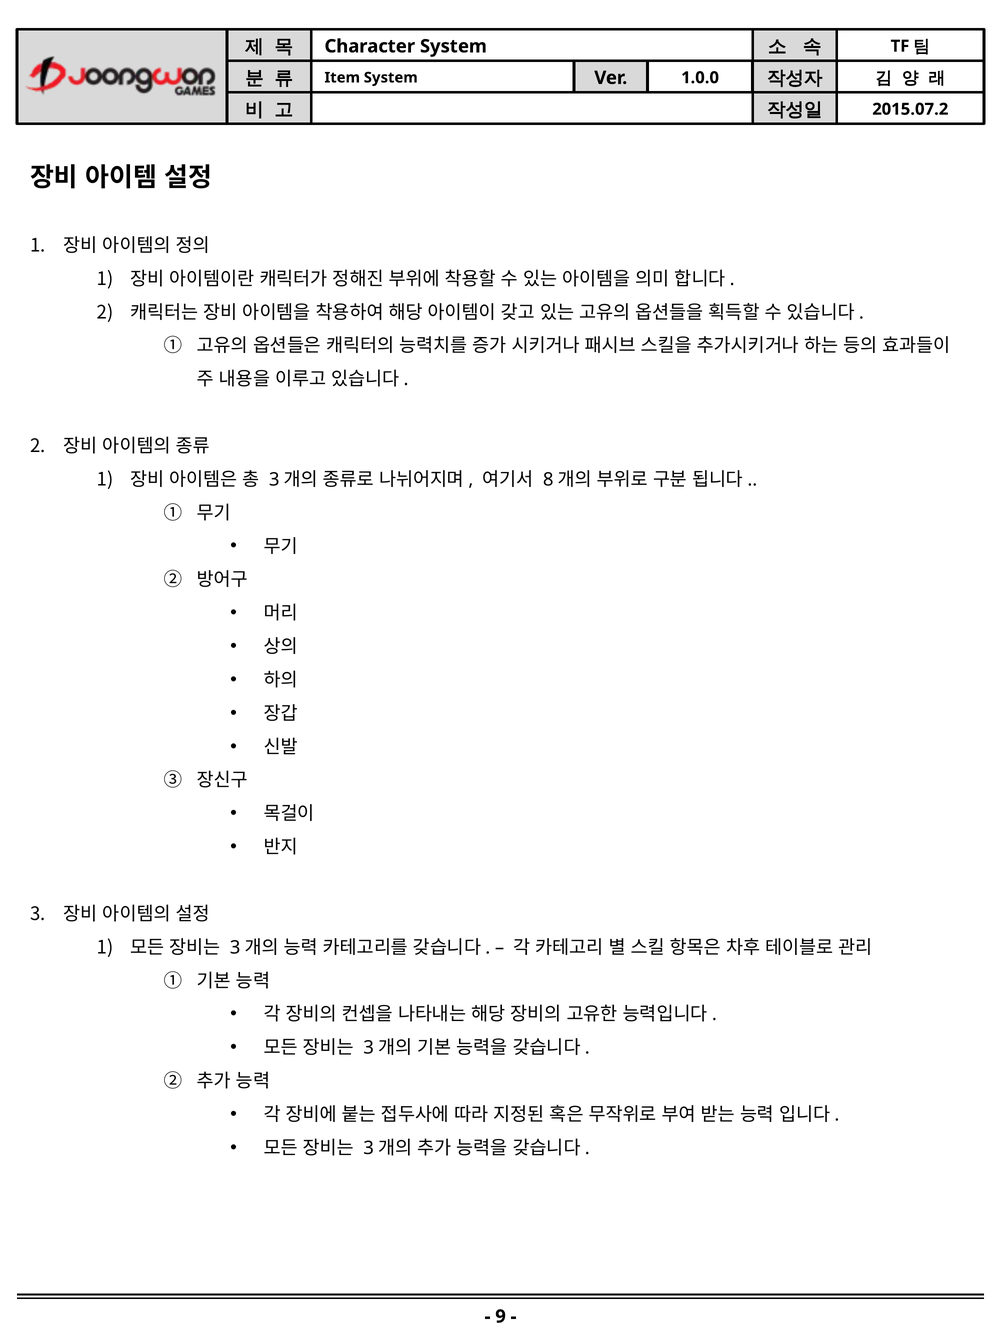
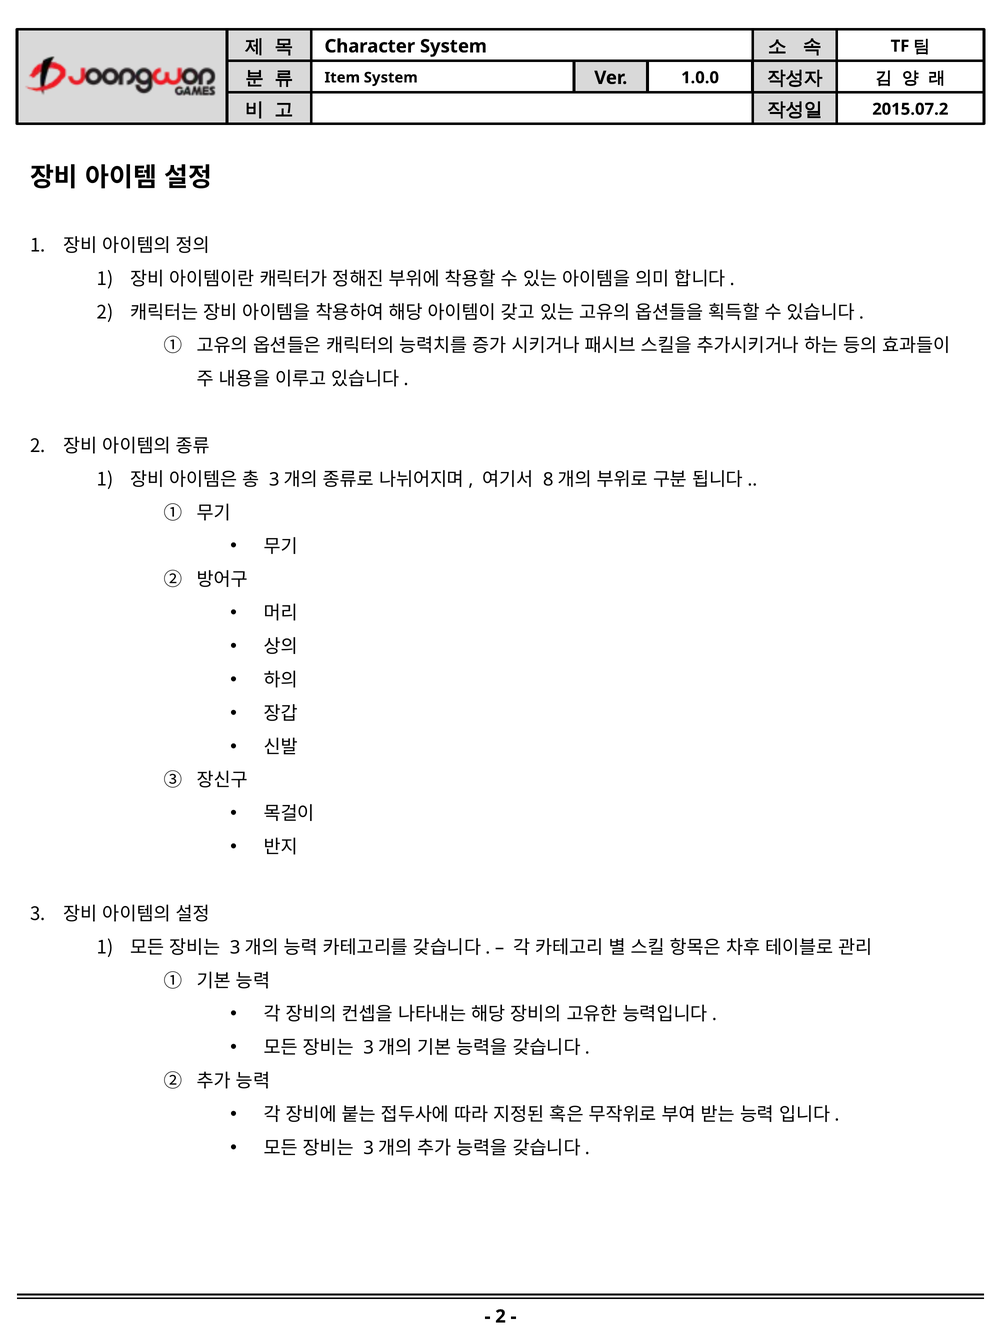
9: 9 -> 2 (501, 1316)
